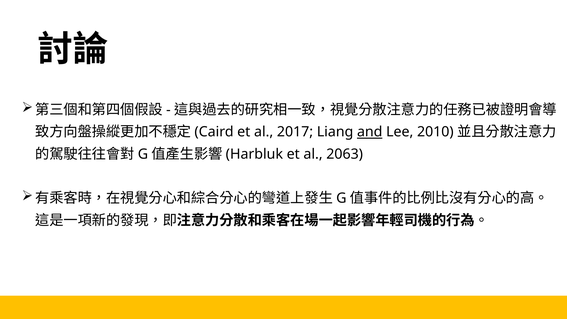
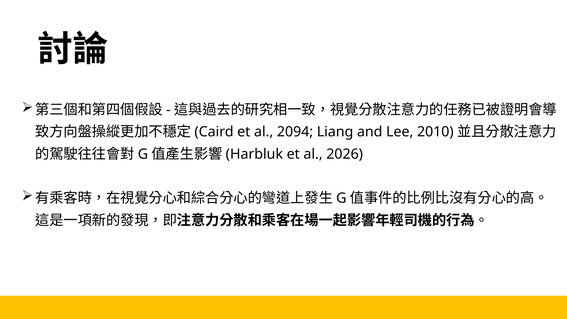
2017: 2017 -> 2094 (295, 132)
and underline: present -> none (370, 132)
2063: 2063 -> 2026 (345, 154)
